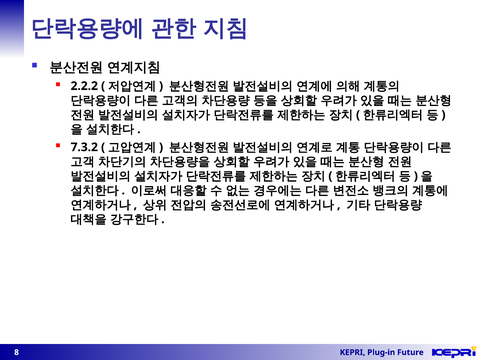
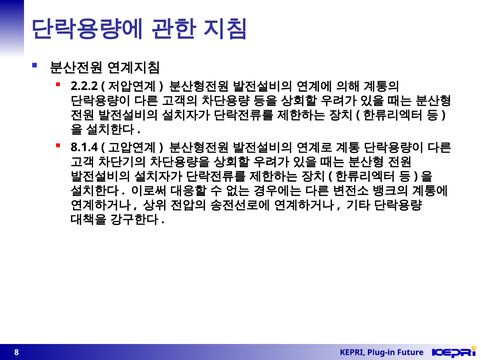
7.3.2: 7.3.2 -> 8.1.4 (84, 147)
